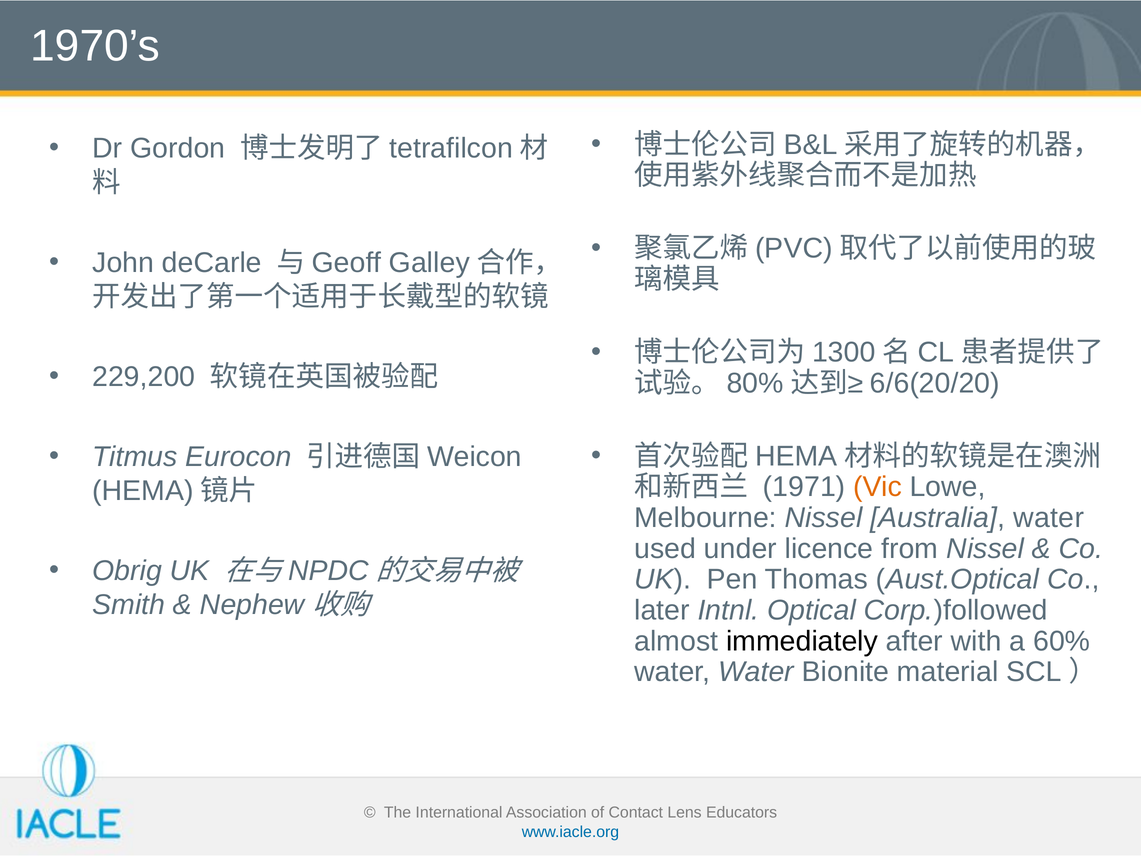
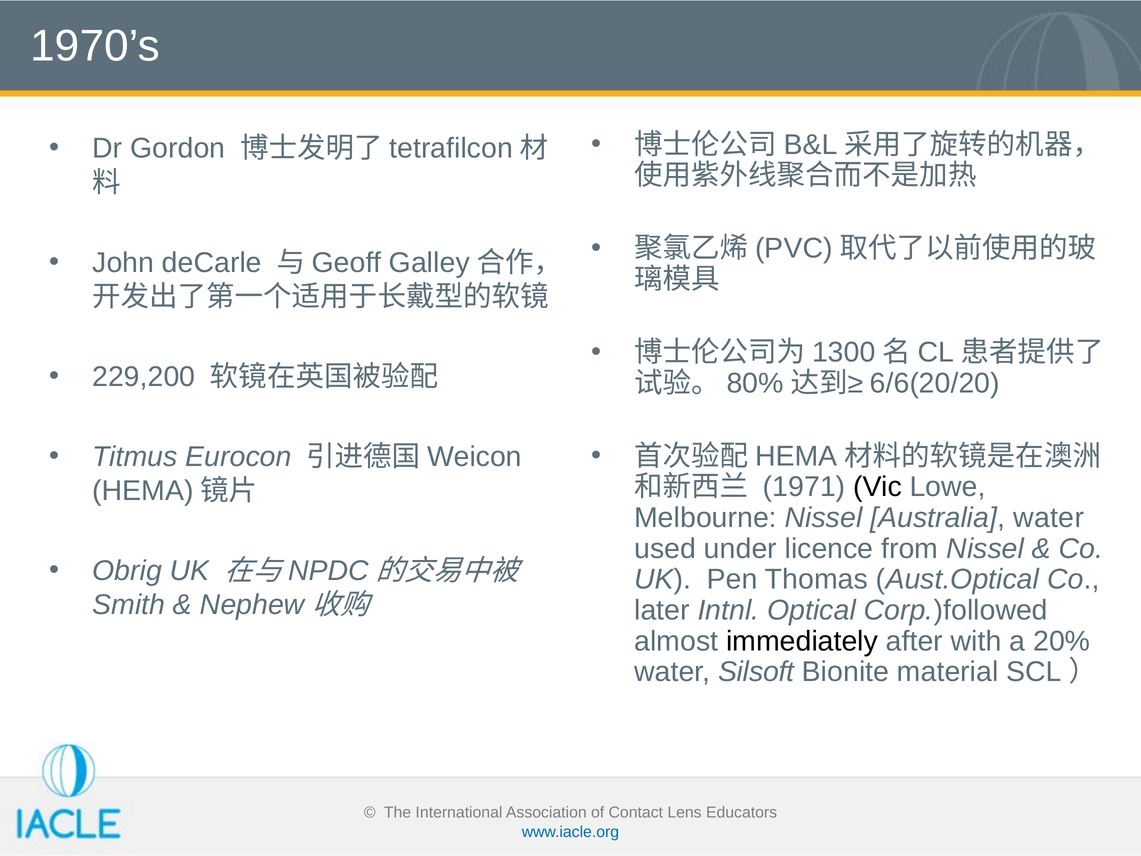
Vic colour: orange -> black (878, 487)
60%: 60% -> 20% (1062, 641)
water Water: Water -> Silsoft (756, 672)
